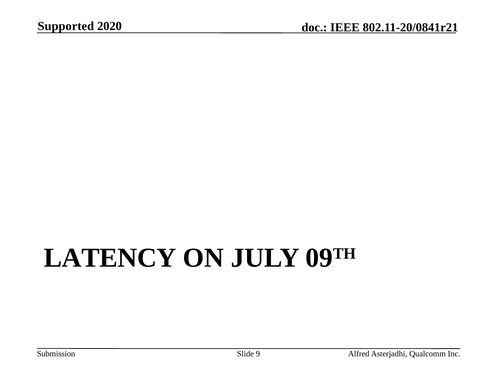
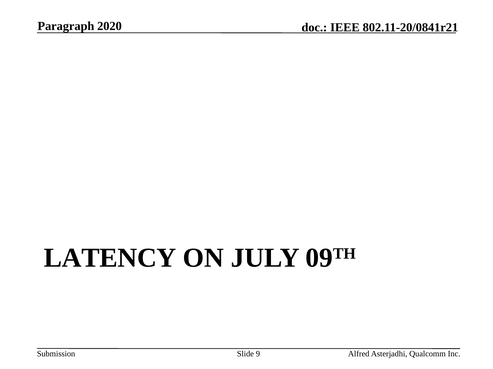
Supported: Supported -> Paragraph (66, 26)
